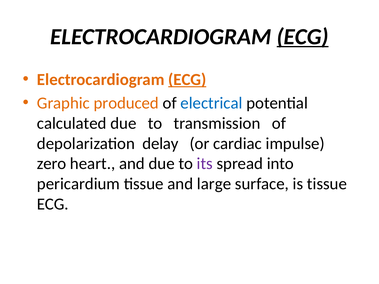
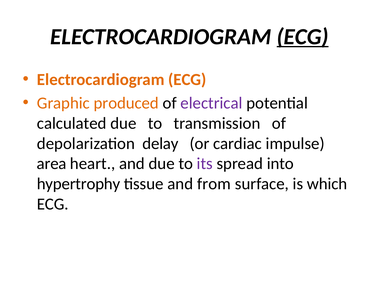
ECG underline: present -> none (187, 80)
electrical colour: blue -> purple (211, 103)
zero: zero -> area (52, 164)
pericardium: pericardium -> hypertrophy (79, 184)
large: large -> from (214, 184)
is tissue: tissue -> which (327, 184)
